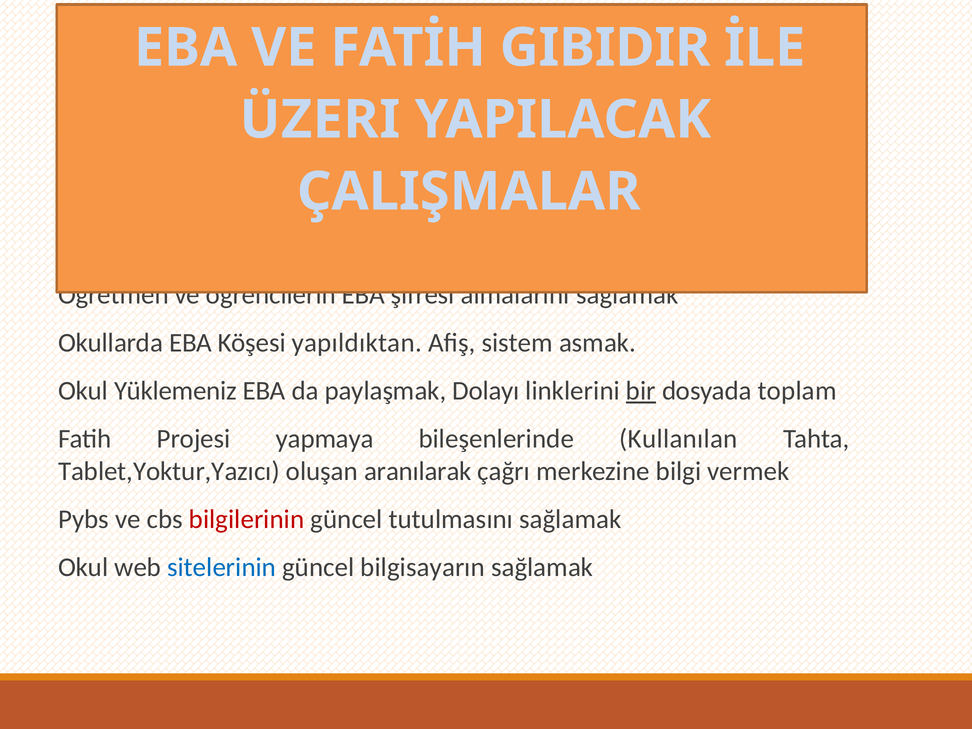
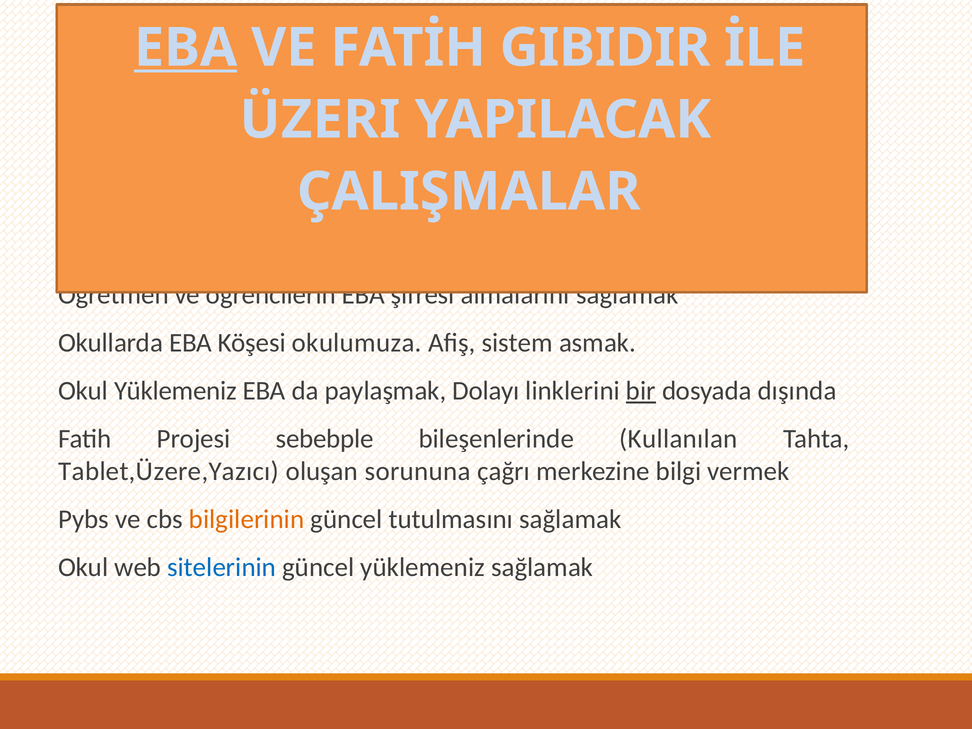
EBA underline: none -> present (186, 48)
yapıldıktan: yapıldıktan -> okulumuza (357, 343)
toplam: toplam -> dışında (797, 391)
yapmaya: yapmaya -> sebebple (325, 439)
Tablet,Yoktur,Yazıcı: Tablet,Yoktur,Yazıcı -> Tablet,Üzere,Yazıcı (169, 471)
aranılarak: aranılarak -> sorununa (418, 471)
bilgilerinin colour: red -> orange (247, 519)
güncel bilgisayarın: bilgisayarın -> yüklemeniz (423, 567)
